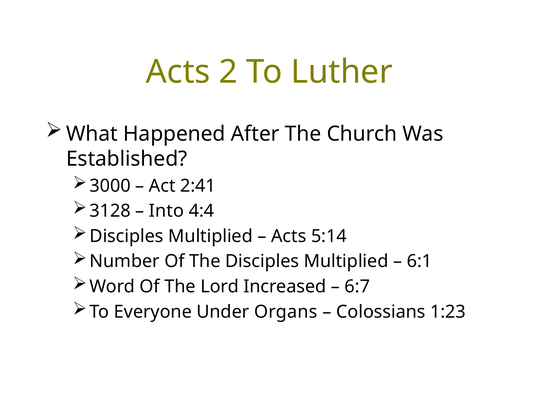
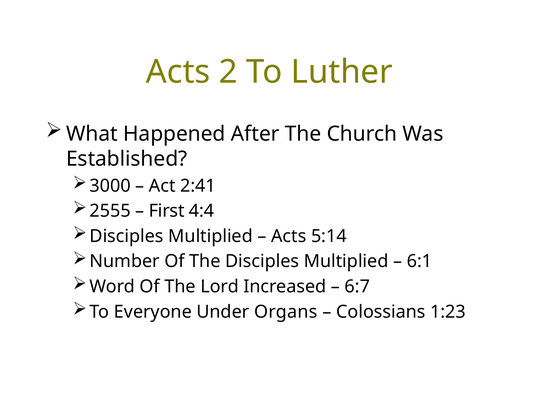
3128: 3128 -> 2555 (110, 211)
Into: Into -> First (167, 211)
